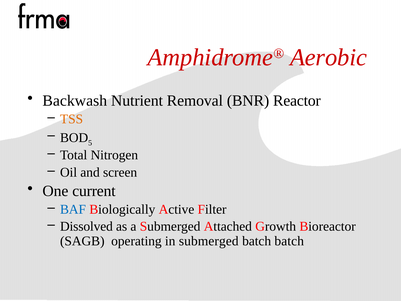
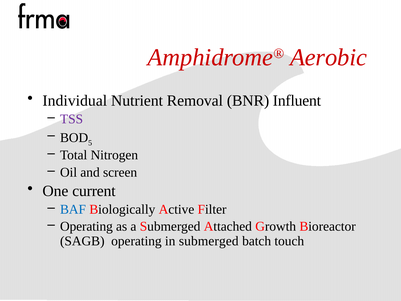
Backwash: Backwash -> Individual (75, 101)
Reactor: Reactor -> Influent (297, 101)
TSS colour: orange -> purple (72, 119)
Dissolved: Dissolved -> Operating (86, 226)
batch batch: batch -> touch (289, 241)
